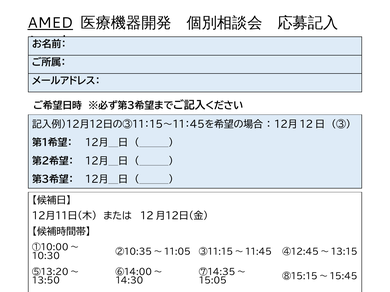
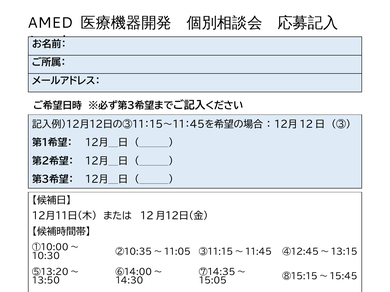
AMED underline: present -> none (50, 23)
